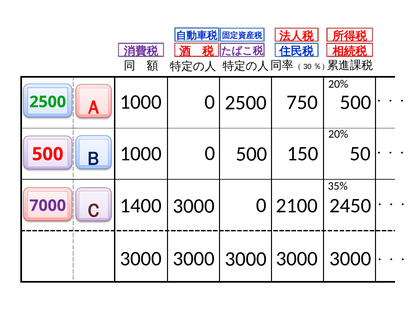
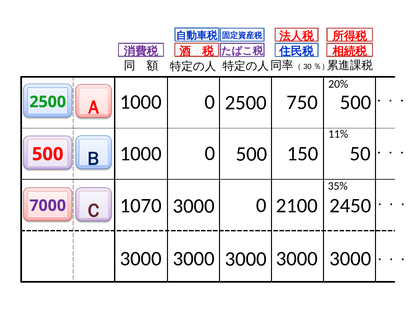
20%: 20% -> 11% (338, 134)
1400: 1400 -> 1070 (141, 205)
